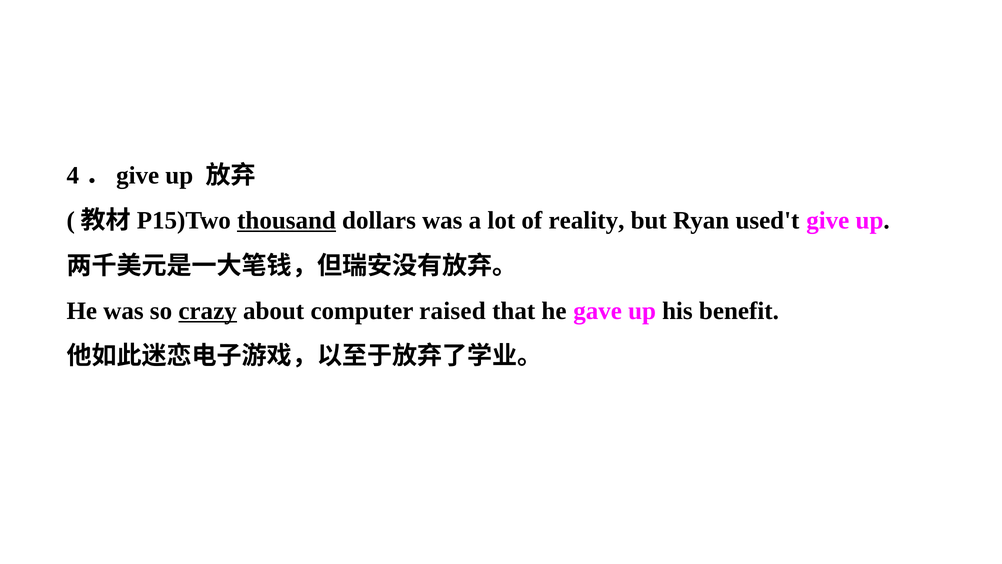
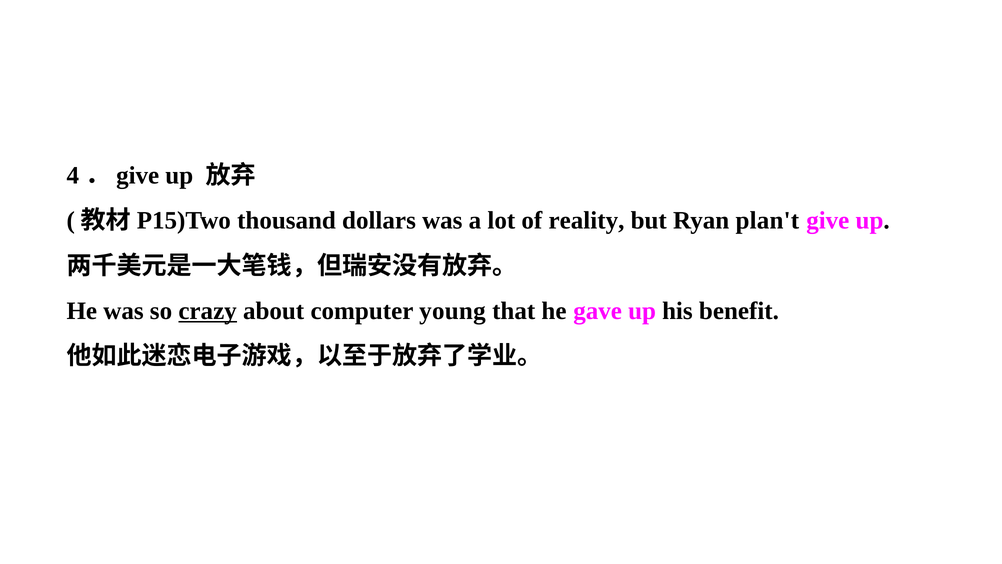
thousand underline: present -> none (287, 220)
used't: used't -> plan't (767, 220)
raised: raised -> young (452, 311)
